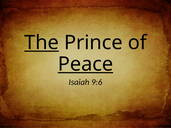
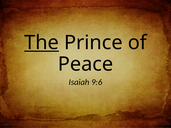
Peace underline: present -> none (85, 64)
